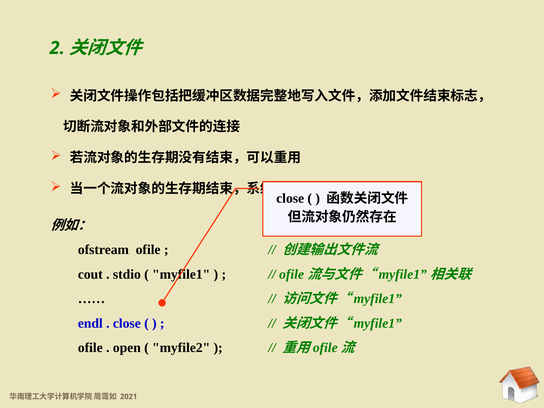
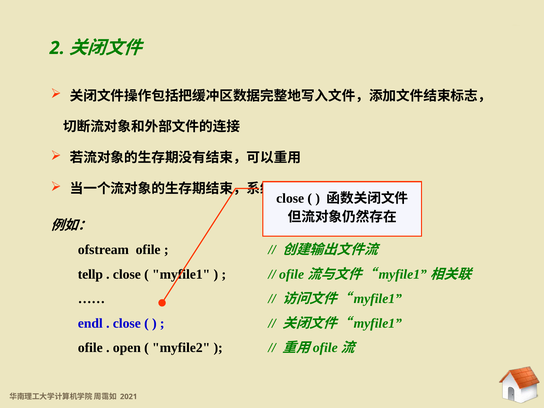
cout: cout -> tellp (90, 274)
stdio: stdio -> close (127, 274)
